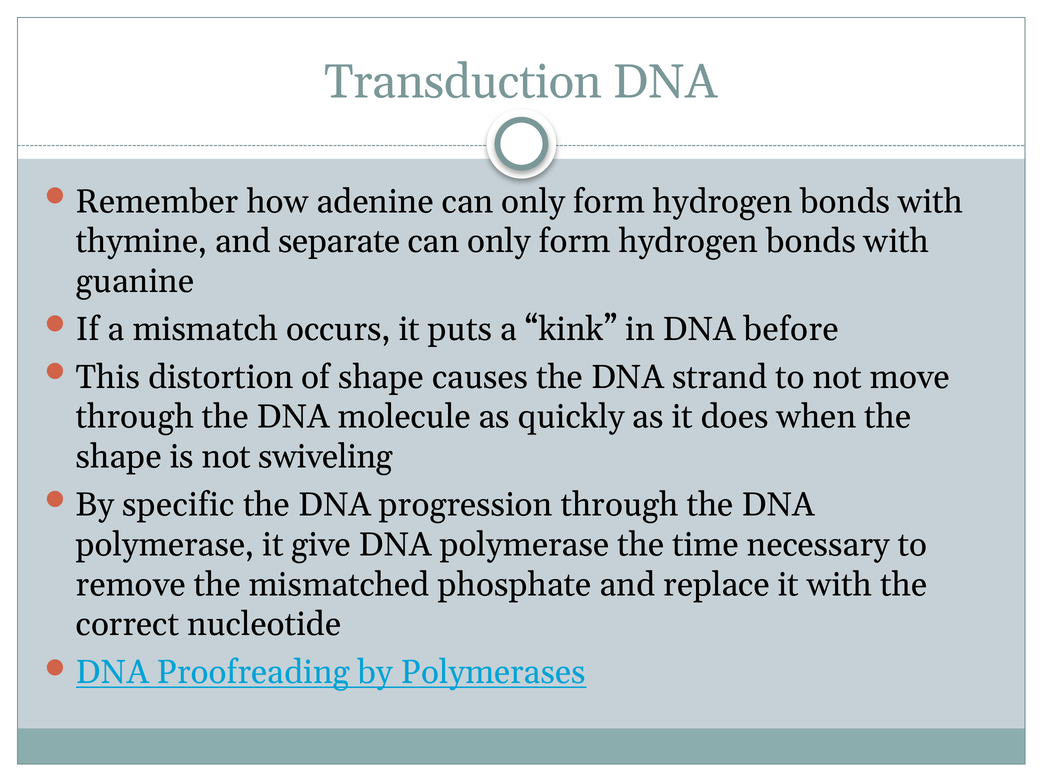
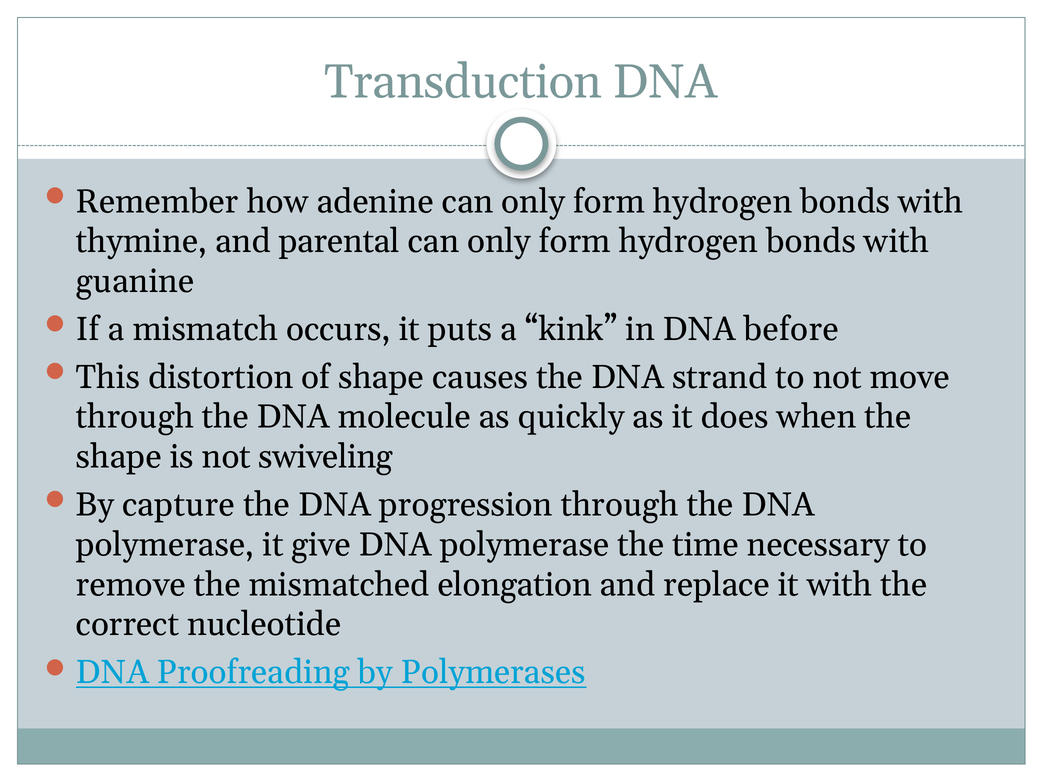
separate: separate -> parental (339, 242)
specific: specific -> capture (178, 505)
phosphate: phosphate -> elongation (515, 585)
